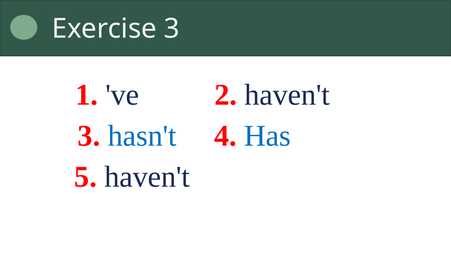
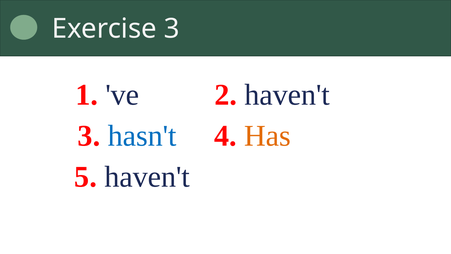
Has colour: blue -> orange (268, 136)
